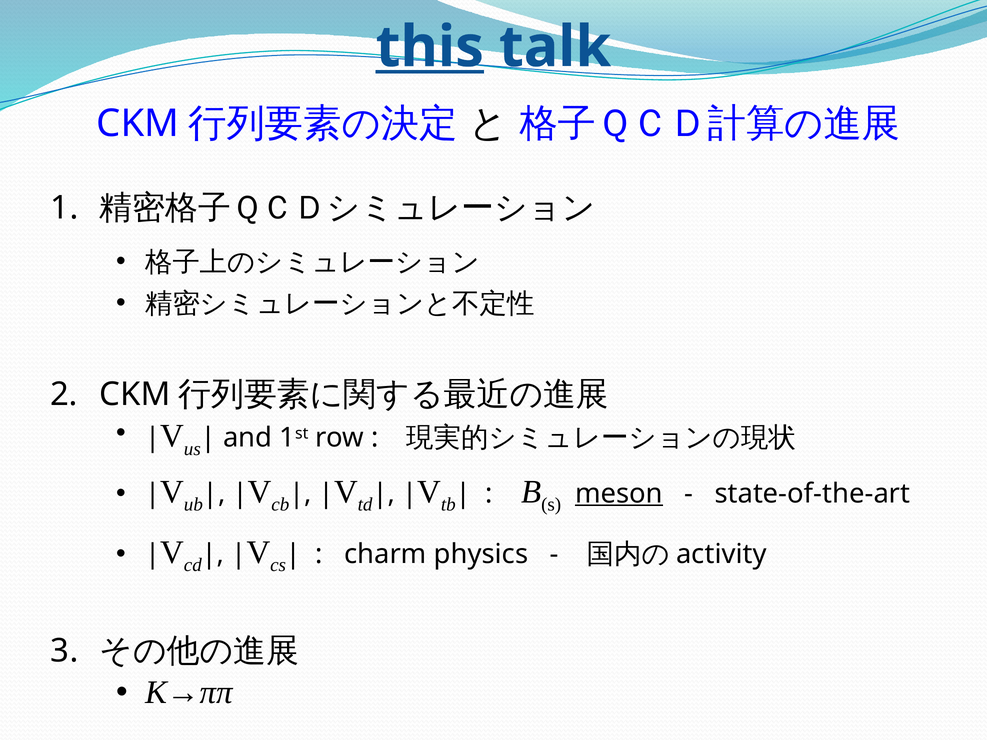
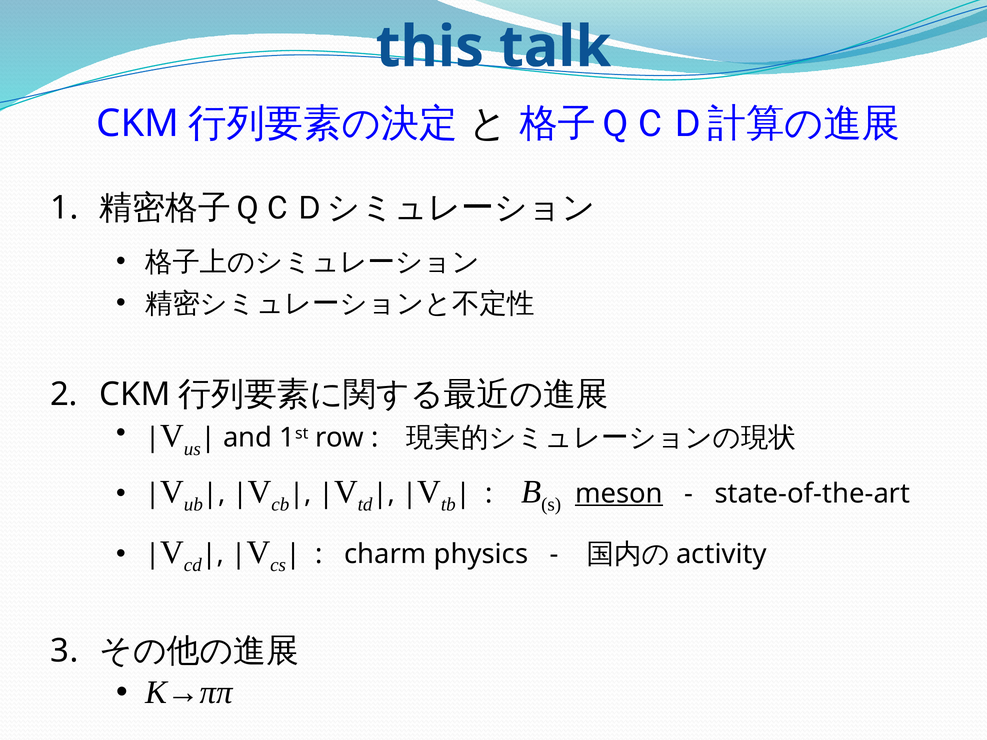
this underline: present -> none (430, 47)
